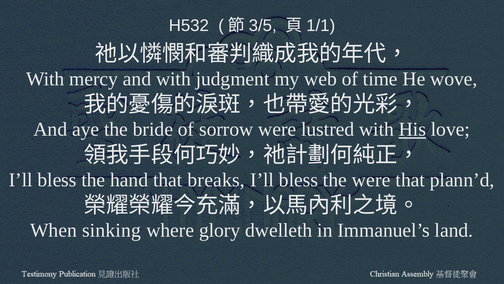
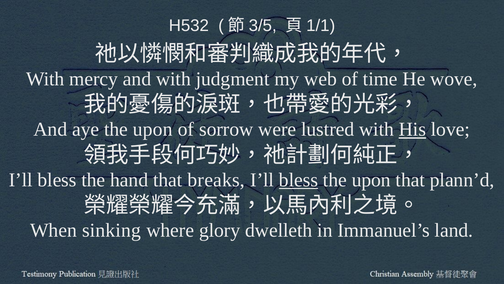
aye the bride: bride -> upon (153, 129)
bless underline: none -> present (299, 180)
were: were -> upon (371, 180)
